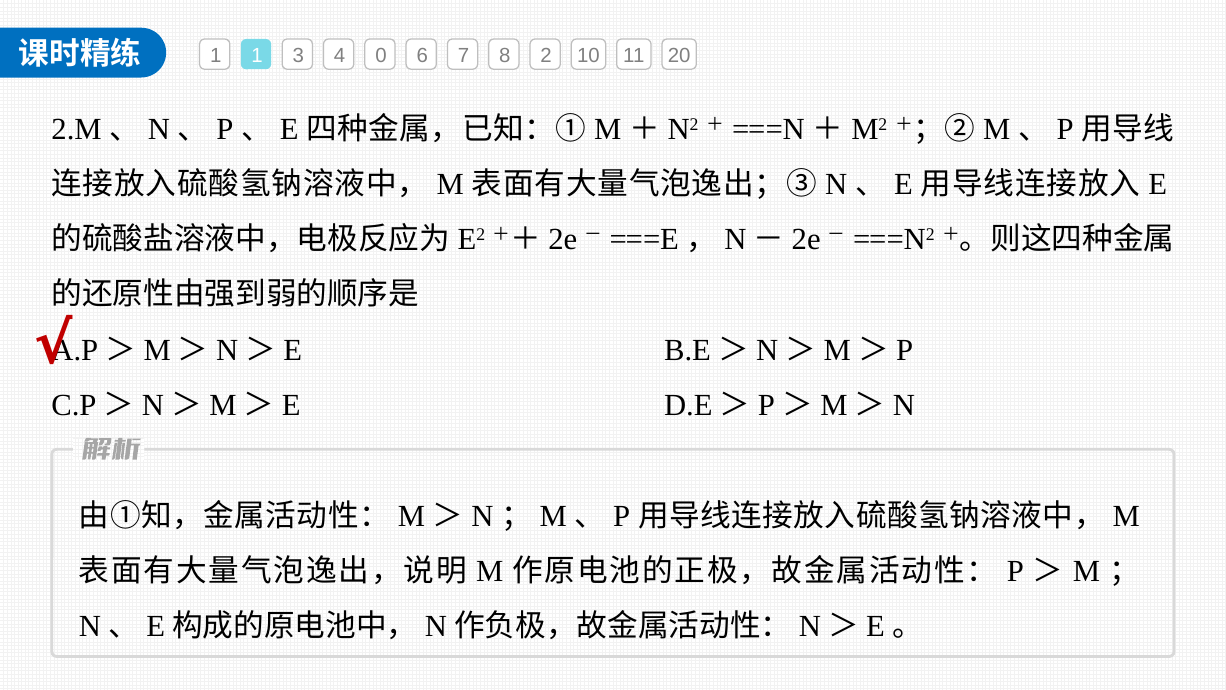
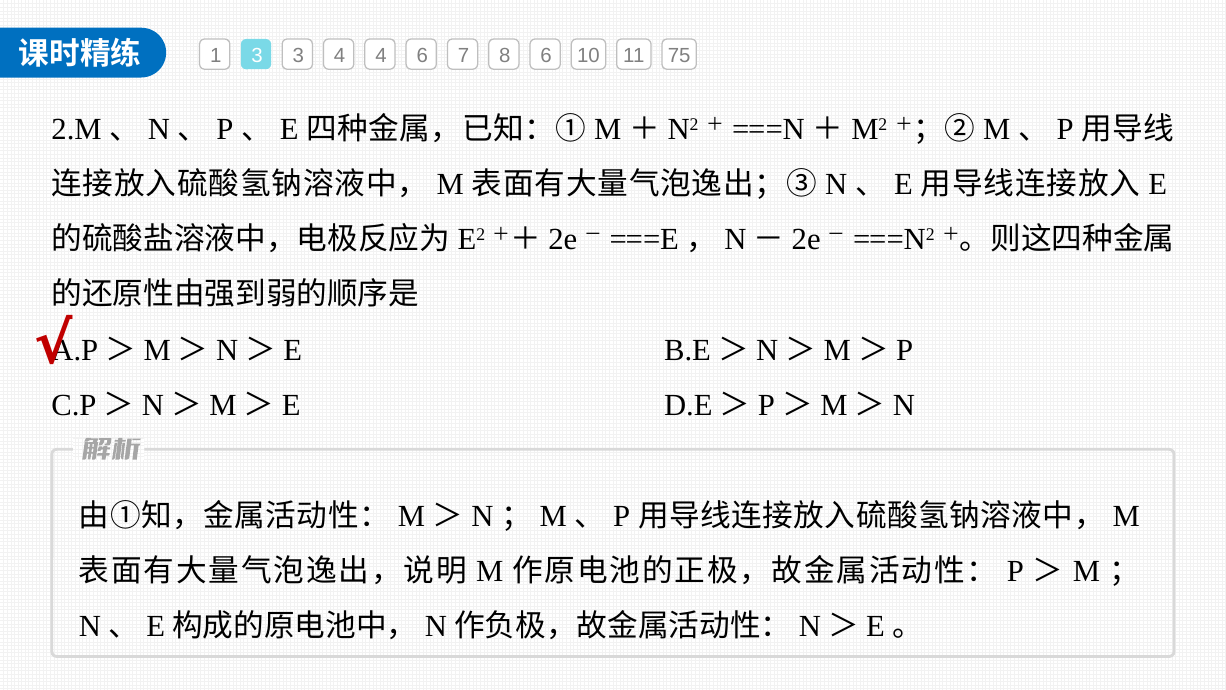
1 1: 1 -> 3 (257, 55)
4 0: 0 -> 4 (381, 55)
8 2: 2 -> 6 (546, 55)
20: 20 -> 75 (679, 55)
